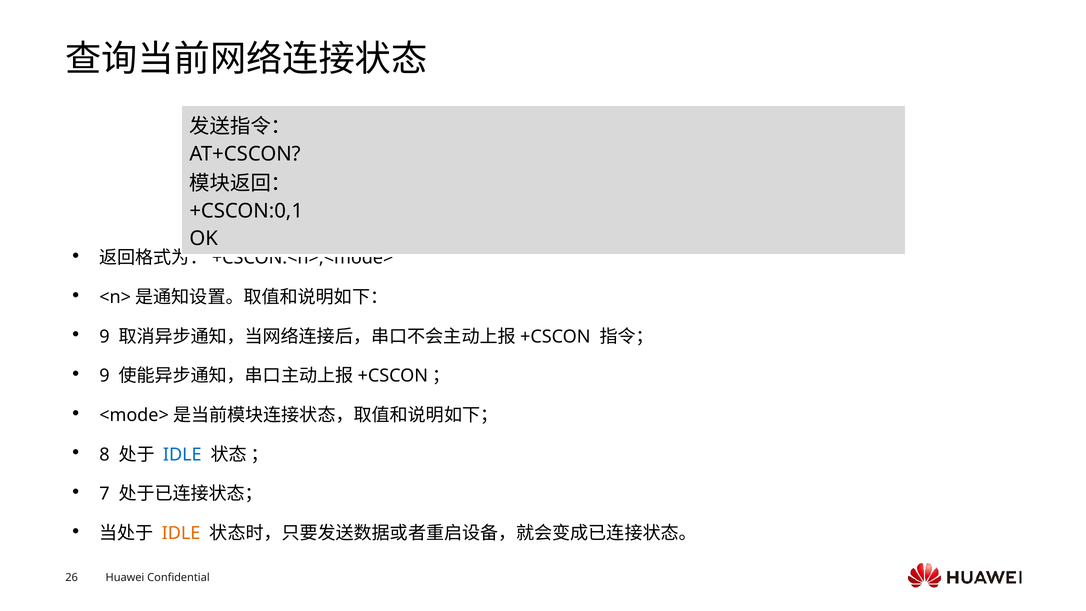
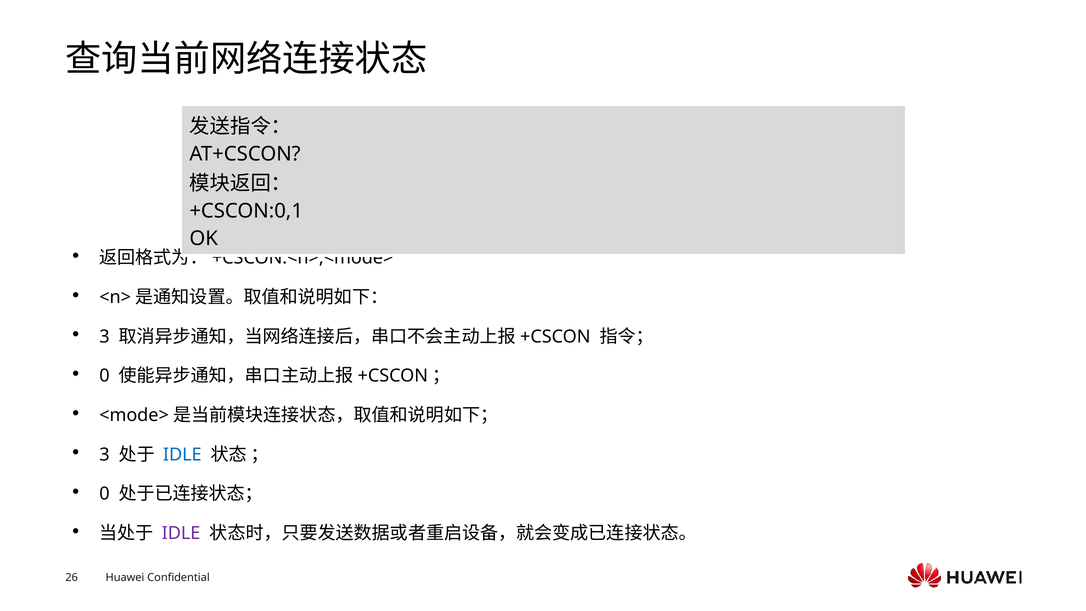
9: 9 -> 3 (104, 337)
9: 9 -> 0 (104, 376)
8: 8 -> 3 (104, 454)
7: 7 -> 0 (104, 494)
IDLE colour: orange -> purple (181, 533)
